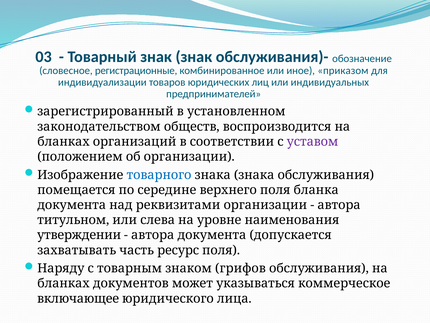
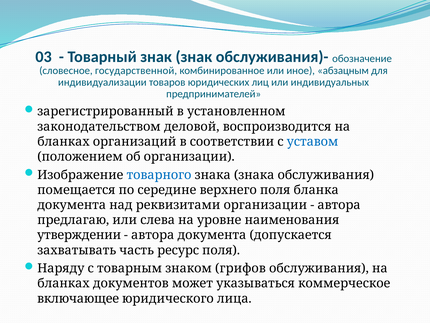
регистрационные: регистрационные -> государственной (136, 70)
приказом: приказом -> абзацным (343, 70)
обществ: обществ -> деловой (192, 126)
уставом colour: purple -> blue (313, 141)
титульном: титульном -> предлагаю (73, 220)
